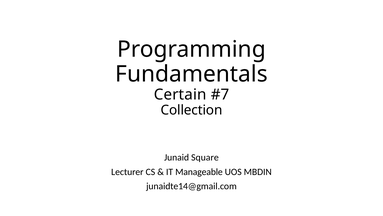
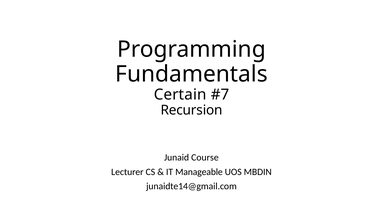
Collection: Collection -> Recursion (192, 110)
Square: Square -> Course (205, 157)
